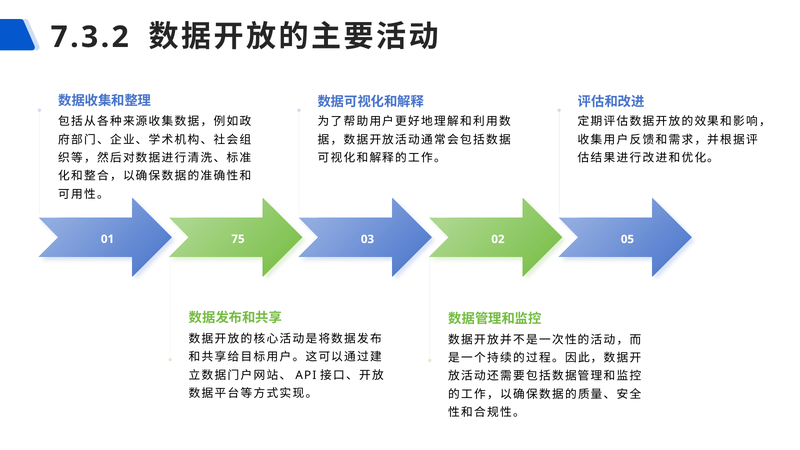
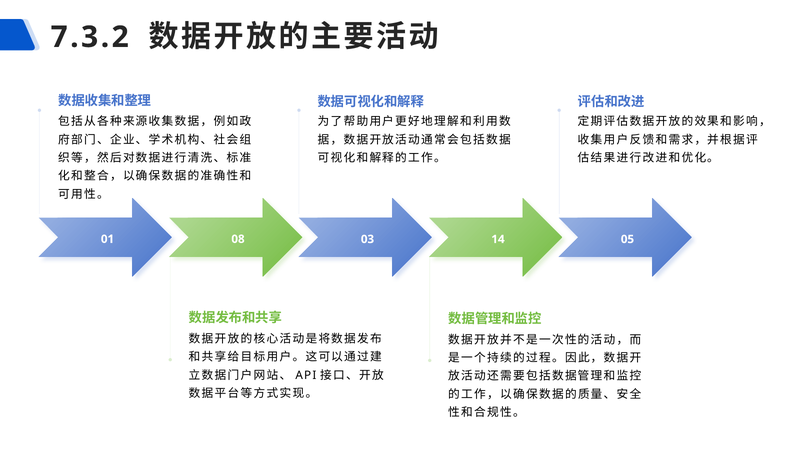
75: 75 -> 08 (238, 239)
02: 02 -> 14 (498, 239)
